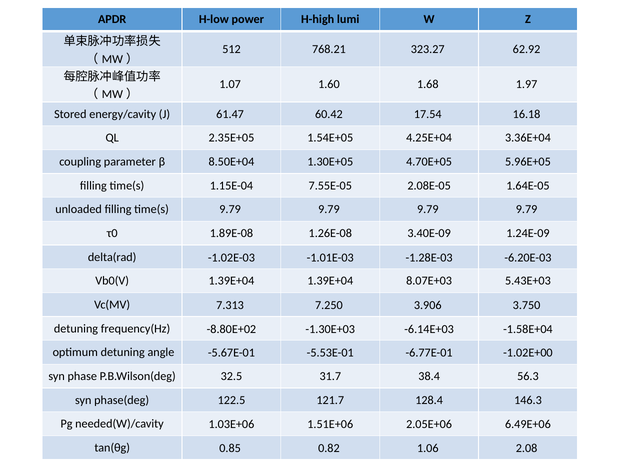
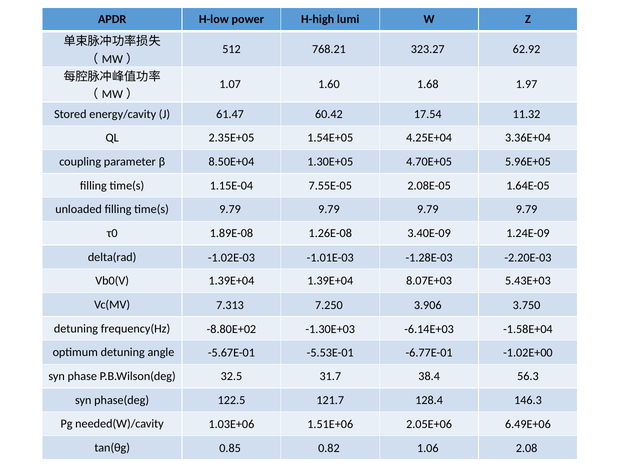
16.18: 16.18 -> 11.32 (527, 114)
-6.20E-03: -6.20E-03 -> -2.20E-03 (528, 258)
